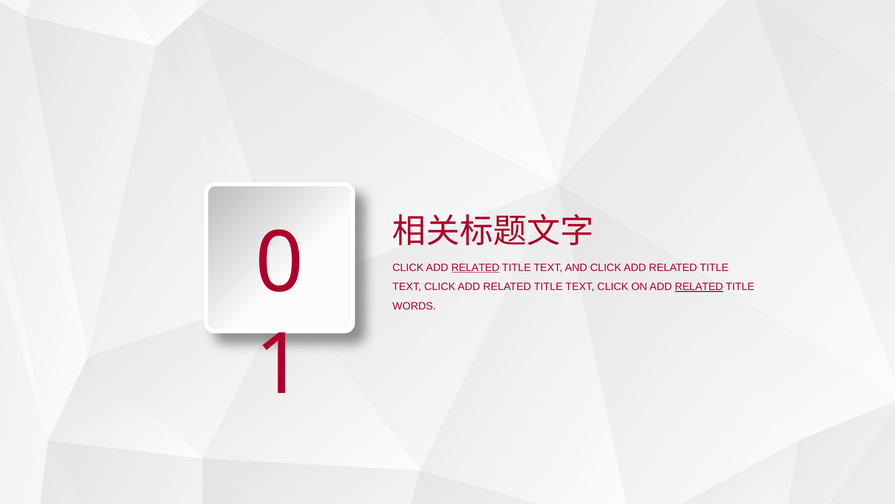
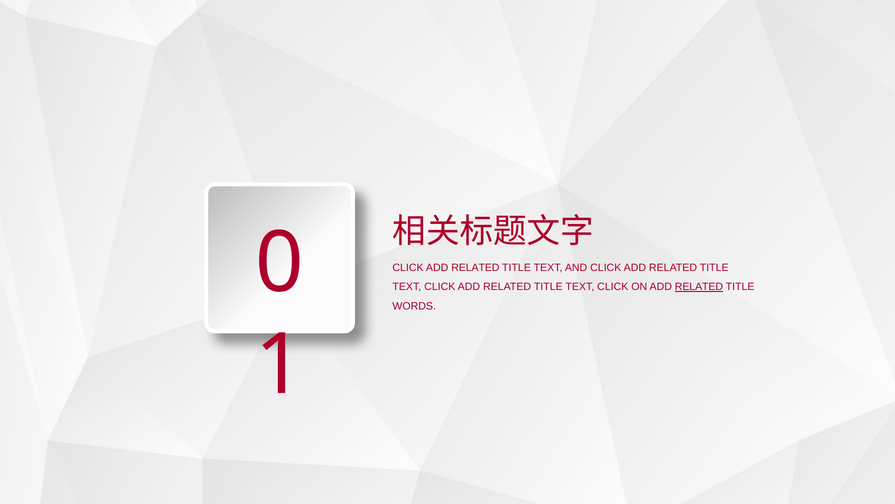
RELATED underline: present -> none (475, 267)
